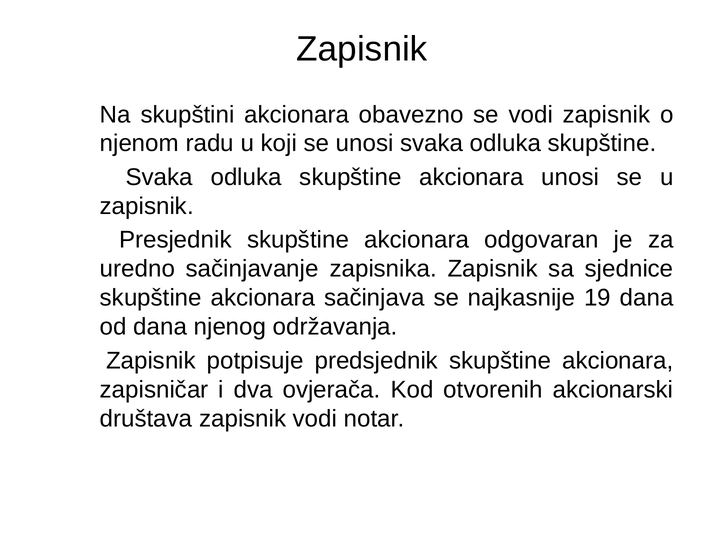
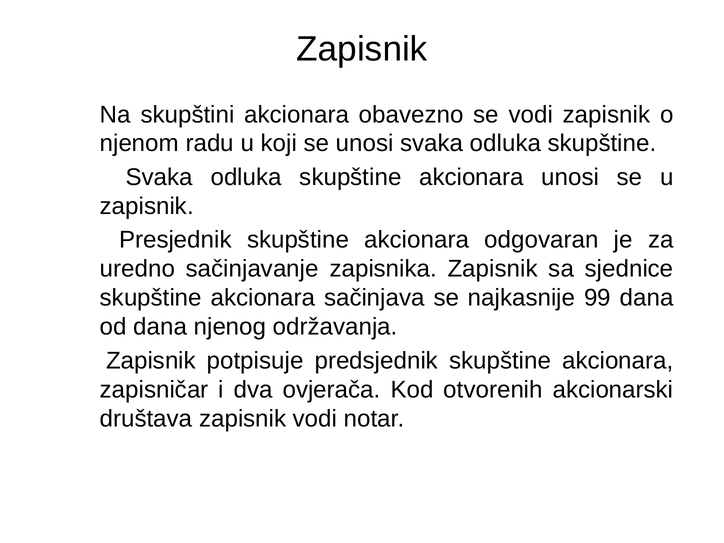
19: 19 -> 99 (597, 298)
